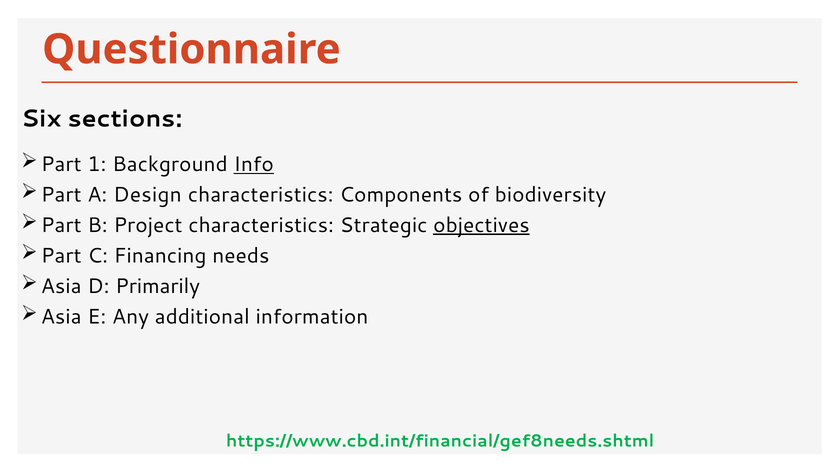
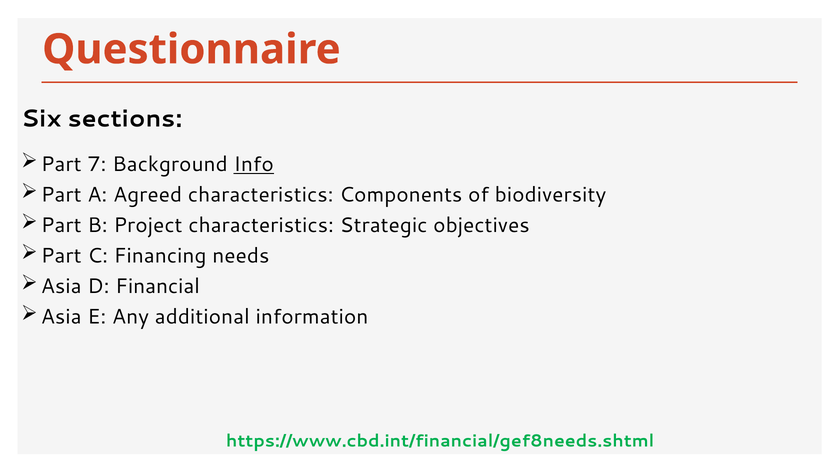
1: 1 -> 7 (97, 164)
Design: Design -> Agreed (148, 195)
objectives underline: present -> none (481, 225)
Primarily: Primarily -> Financial (158, 286)
